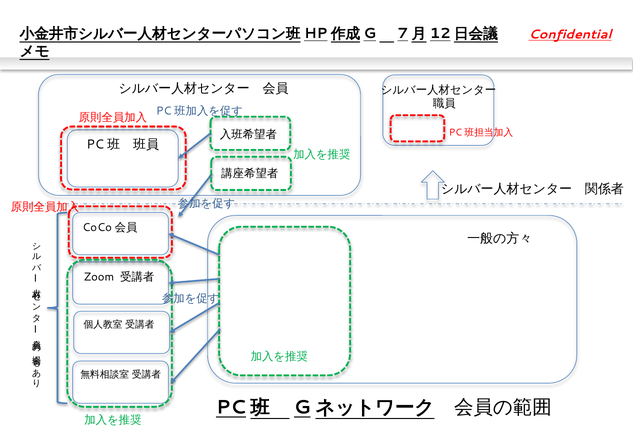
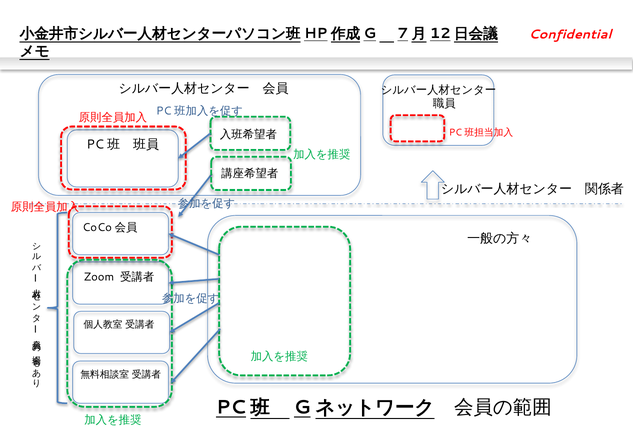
Confidential underline: present -> none (570, 35)
